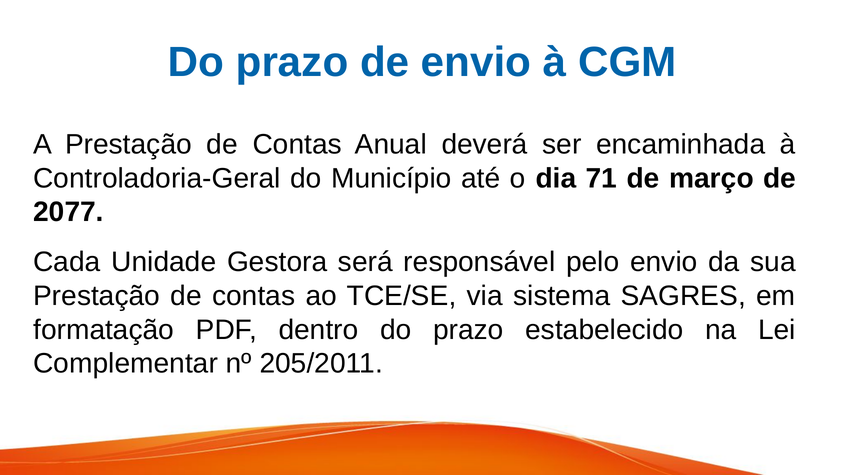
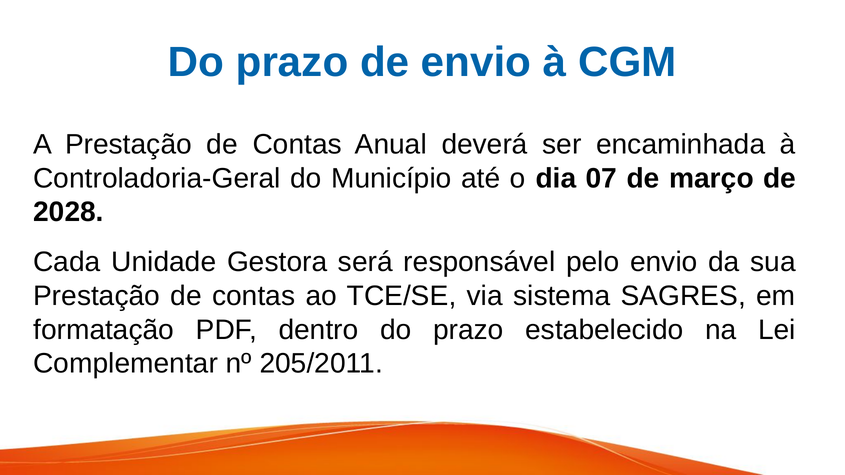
71: 71 -> 07 (601, 179)
2077: 2077 -> 2028 (68, 212)
